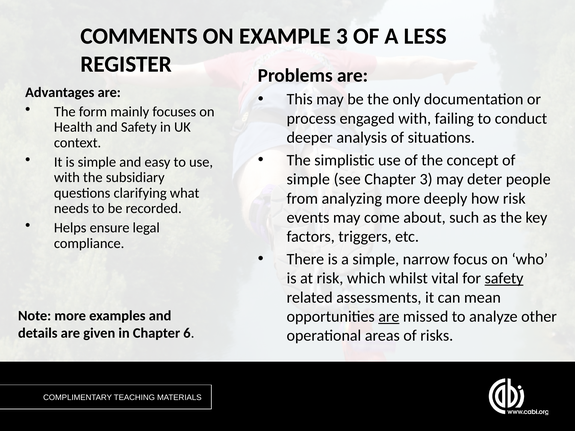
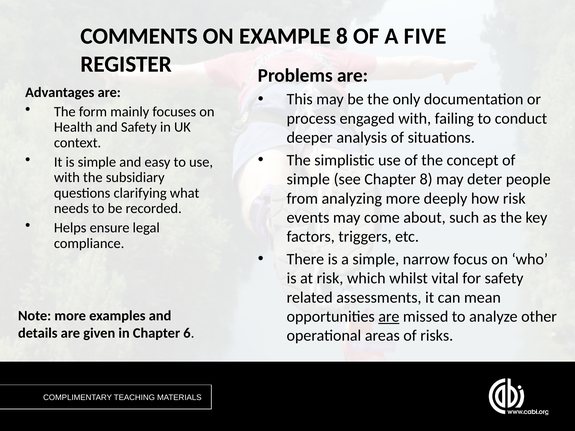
EXAMPLE 3: 3 -> 8 (342, 36)
LESS: LESS -> FIVE (425, 36)
Chapter 3: 3 -> 8 (426, 179)
safety underline: present -> none (504, 278)
